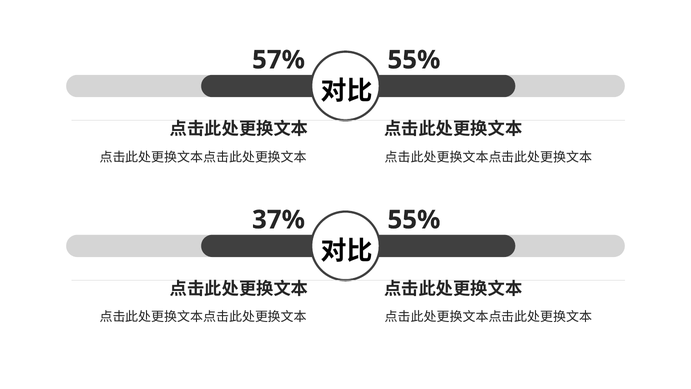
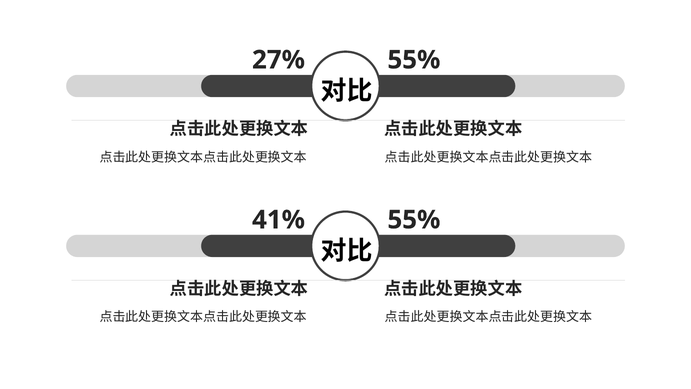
57%: 57% -> 27% (279, 60)
37%: 37% -> 41% (279, 220)
